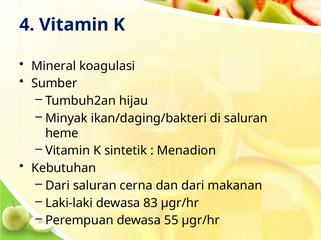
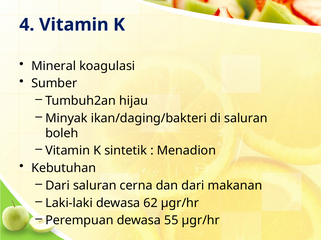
heme: heme -> boleh (62, 134)
83: 83 -> 62 (151, 204)
